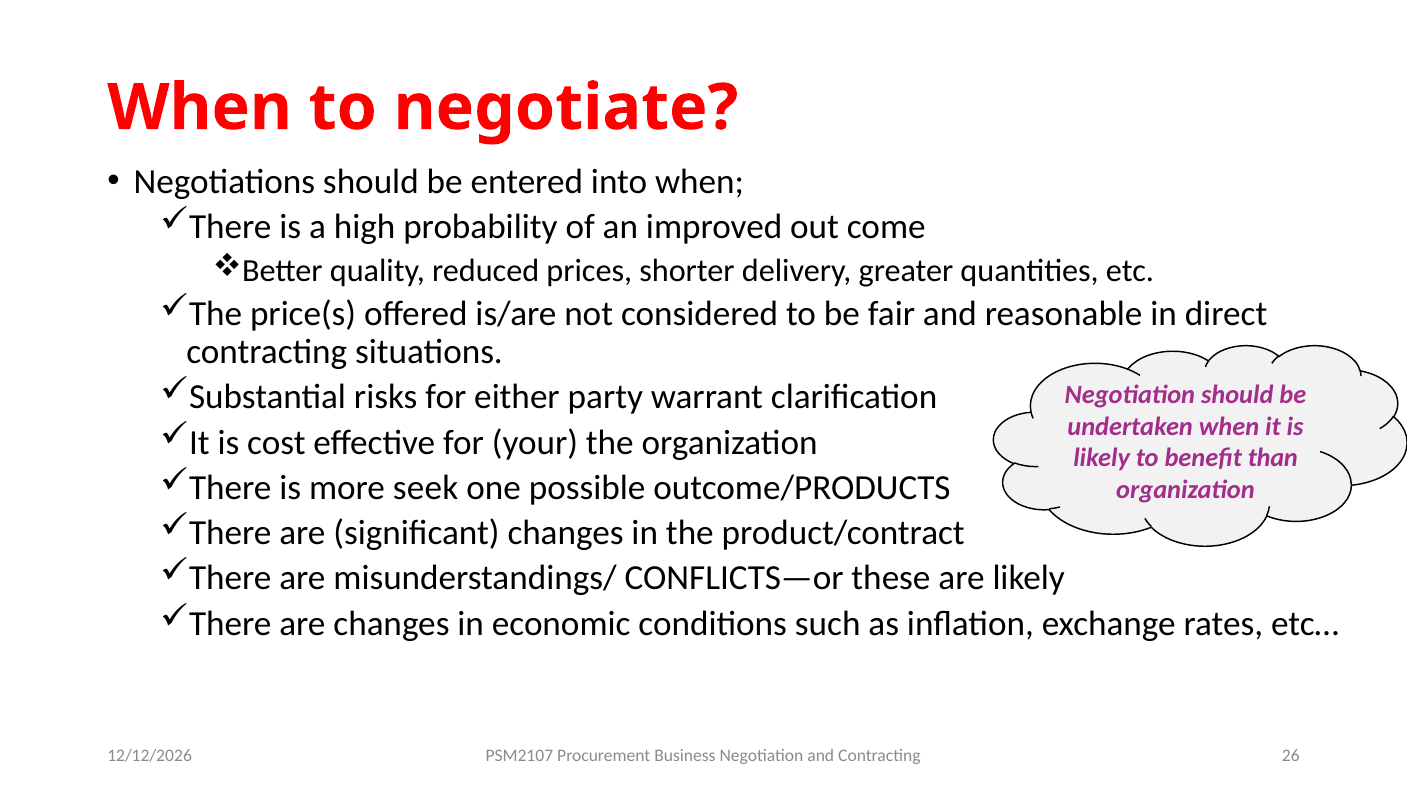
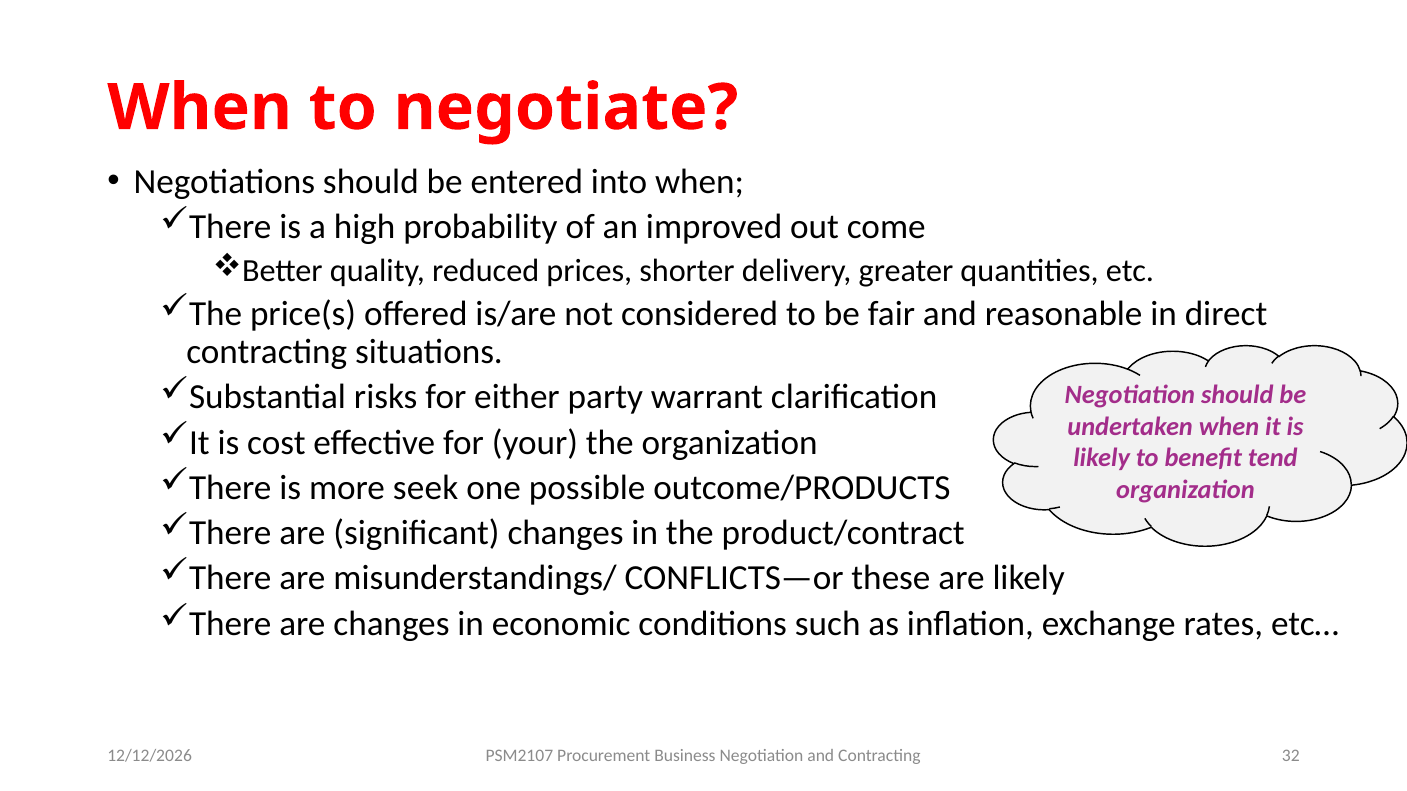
than: than -> tend (1273, 459)
26: 26 -> 32 (1291, 756)
